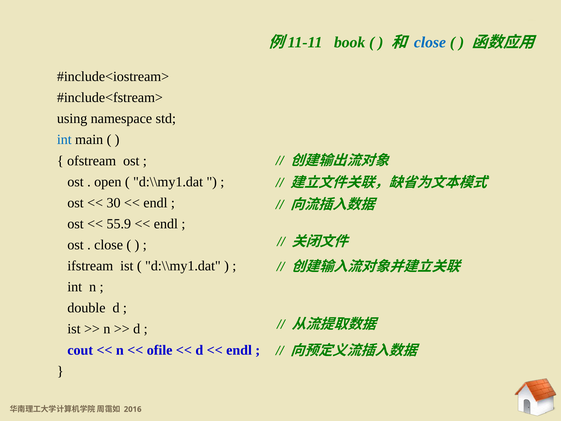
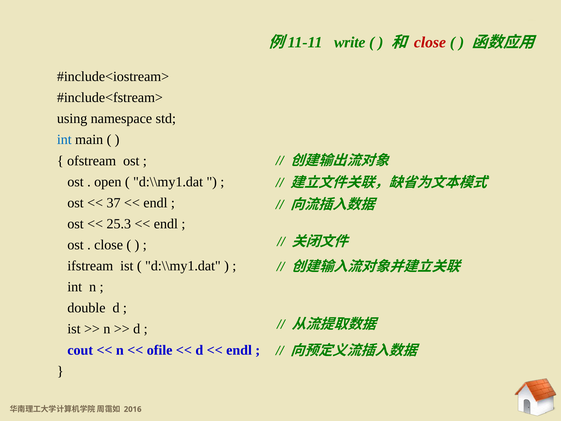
book: book -> write (350, 42)
close colour: blue -> red (430, 42)
30: 30 -> 37 (114, 203)
55.9: 55.9 -> 25.3 (119, 224)
